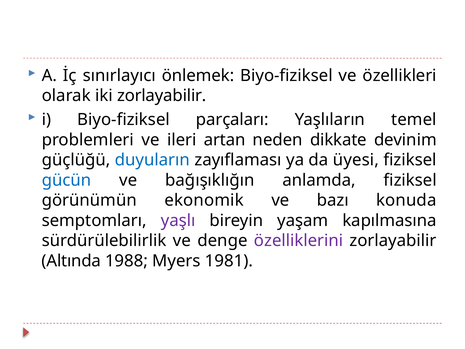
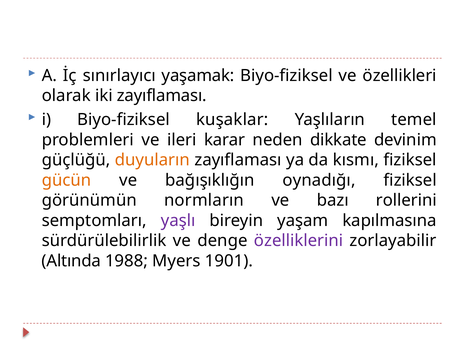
önlemek: önlemek -> yaşamak (198, 76)
iki zorlayabilir: zorlayabilir -> zayıflaması (162, 96)
parçaları: parçaları -> kuşaklar (232, 120)
artan: artan -> karar (225, 140)
duyuların colour: blue -> orange (152, 160)
üyesi: üyesi -> kısmı (356, 160)
gücün colour: blue -> orange (67, 180)
anlamda: anlamda -> oynadığı (319, 180)
ekonomik: ekonomik -> normların (204, 200)
konuda: konuda -> rollerini (406, 200)
1981: 1981 -> 1901 (229, 261)
